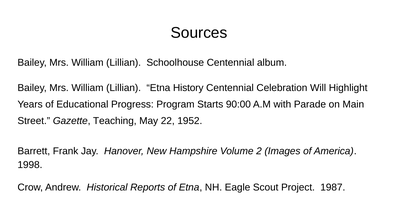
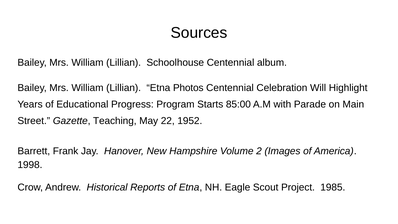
History: History -> Photos (188, 88)
90:00: 90:00 -> 85:00 (238, 104)
1987: 1987 -> 1985 (333, 187)
